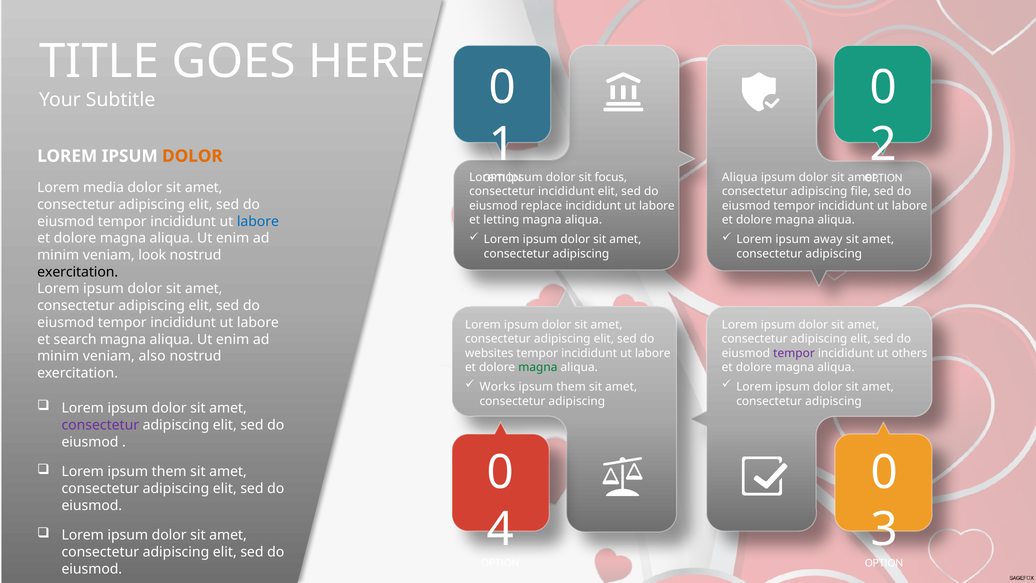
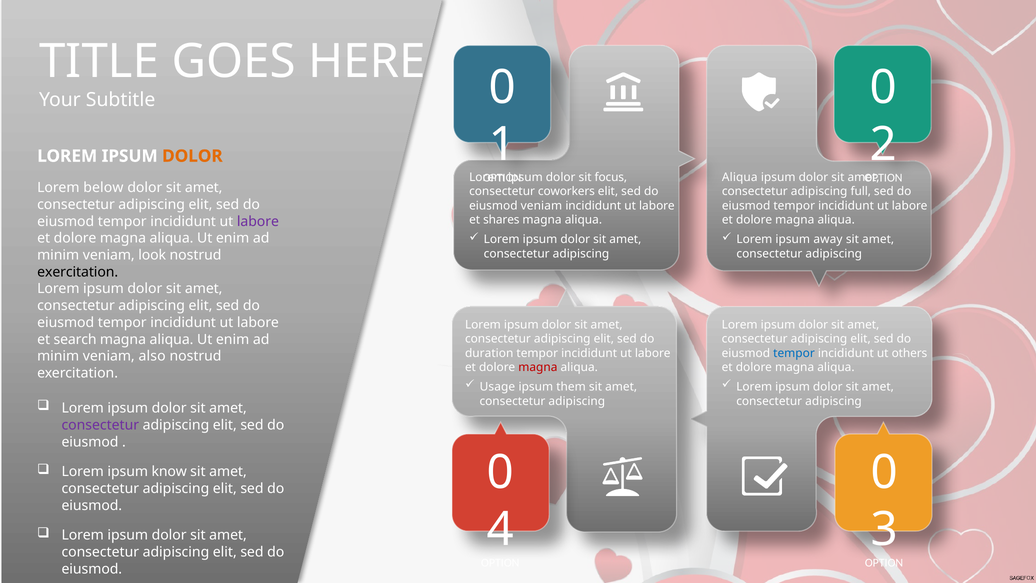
media: media -> below (103, 188)
consectetur incididunt: incididunt -> coworkers (566, 191)
file: file -> full (861, 191)
eiusmod replace: replace -> veniam (541, 206)
letting: letting -> shares (501, 220)
labore colour: blue -> purple (258, 221)
websites: websites -> duration (489, 353)
tempor colour: purple -> blue (794, 353)
magna colour: green -> red (538, 367)
Works: Works -> Usage (497, 387)
Lorem ipsum them: them -> know (169, 472)
